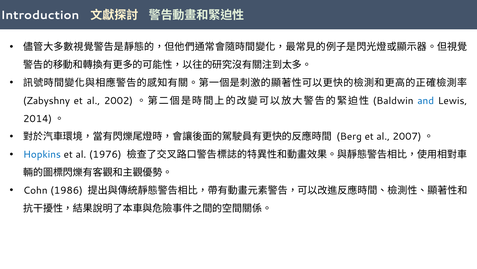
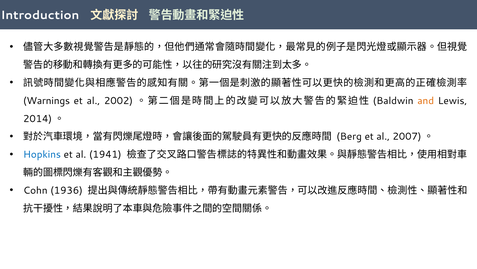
Zabyshny: Zabyshny -> Warnings (46, 101)
and colour: blue -> orange (426, 101)
1976: 1976 -> 1941 (105, 154)
1986: 1986 -> 1936 (67, 190)
